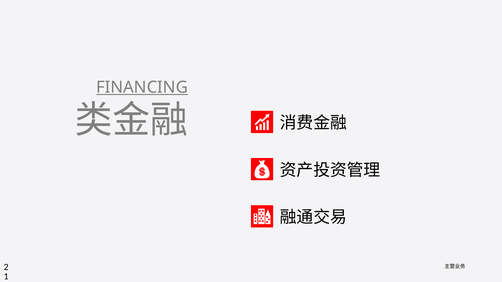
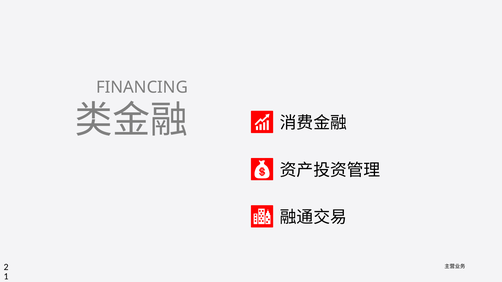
FINANCING underline: present -> none (142, 88)
